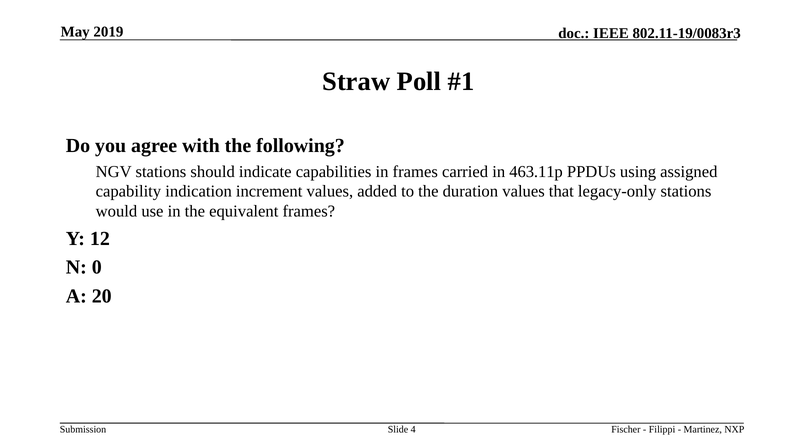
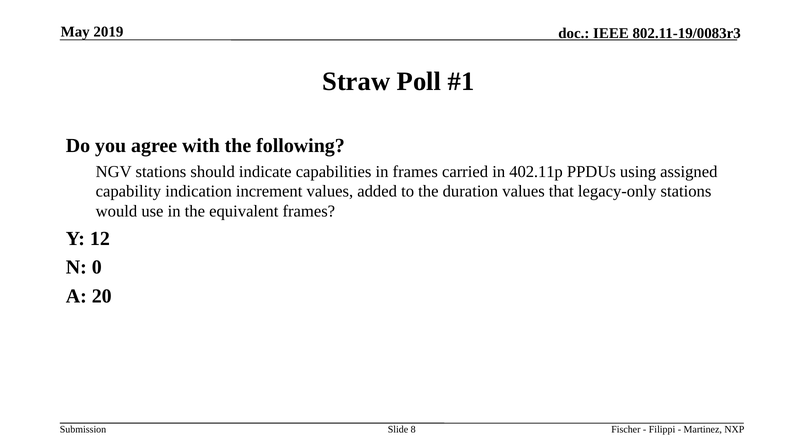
463.11p: 463.11p -> 402.11p (536, 172)
4: 4 -> 8 (413, 430)
